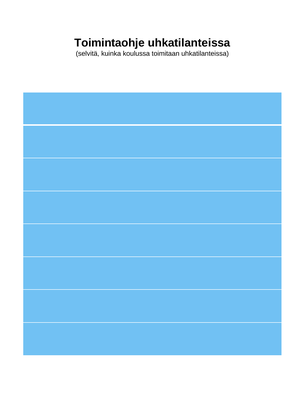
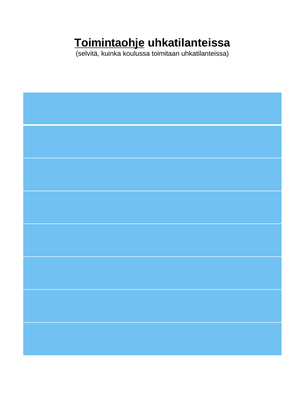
Toimintaohje underline: none -> present (110, 43)
